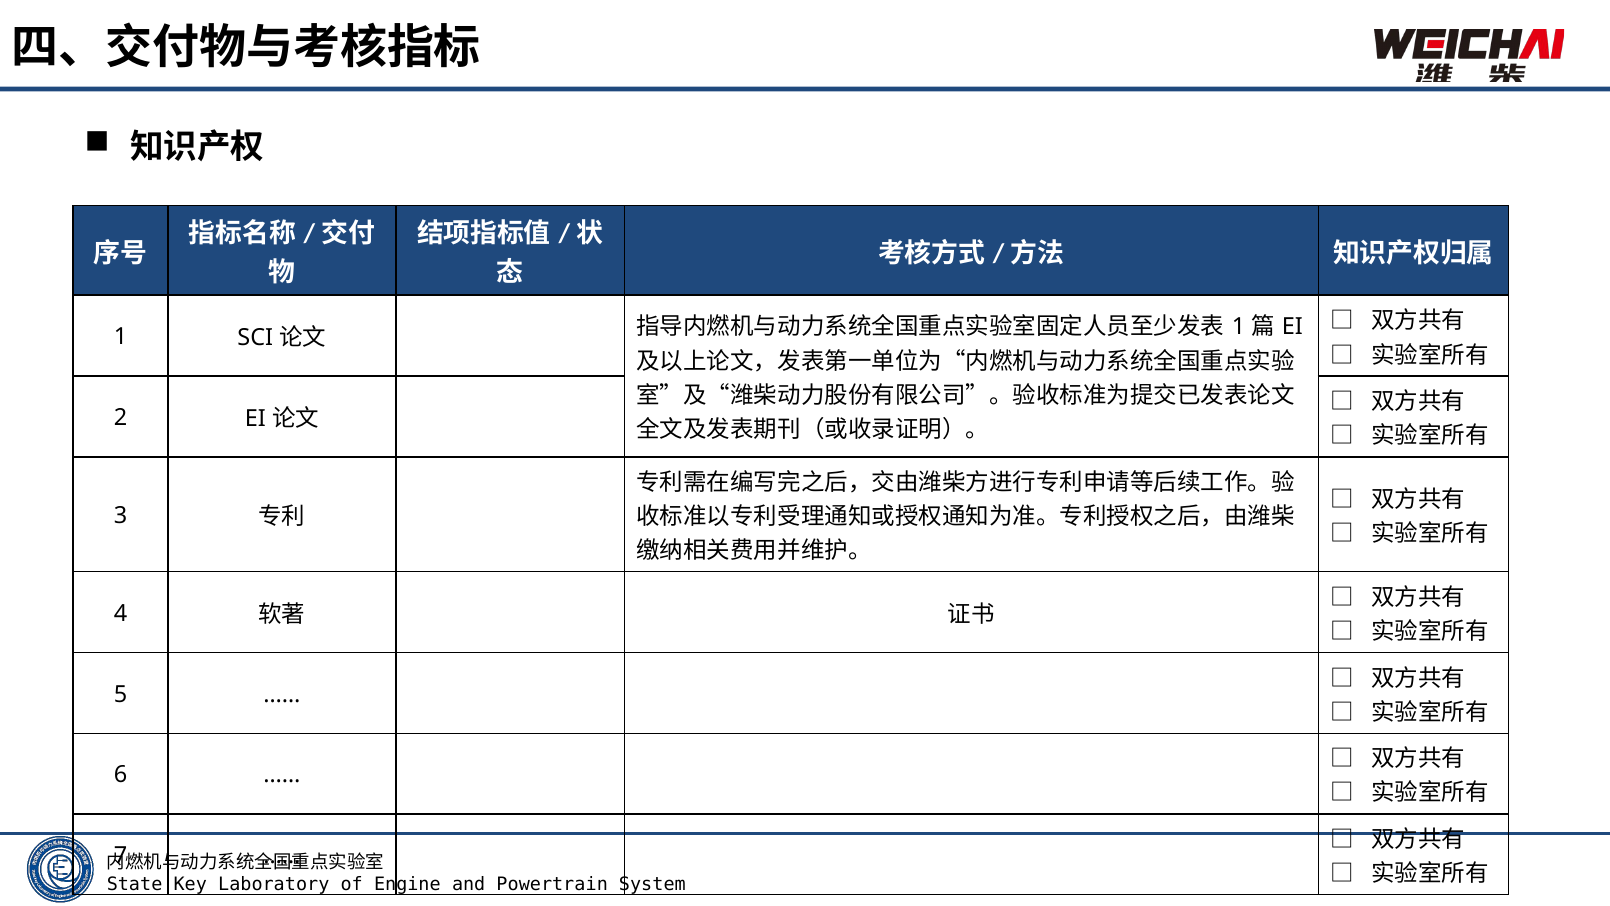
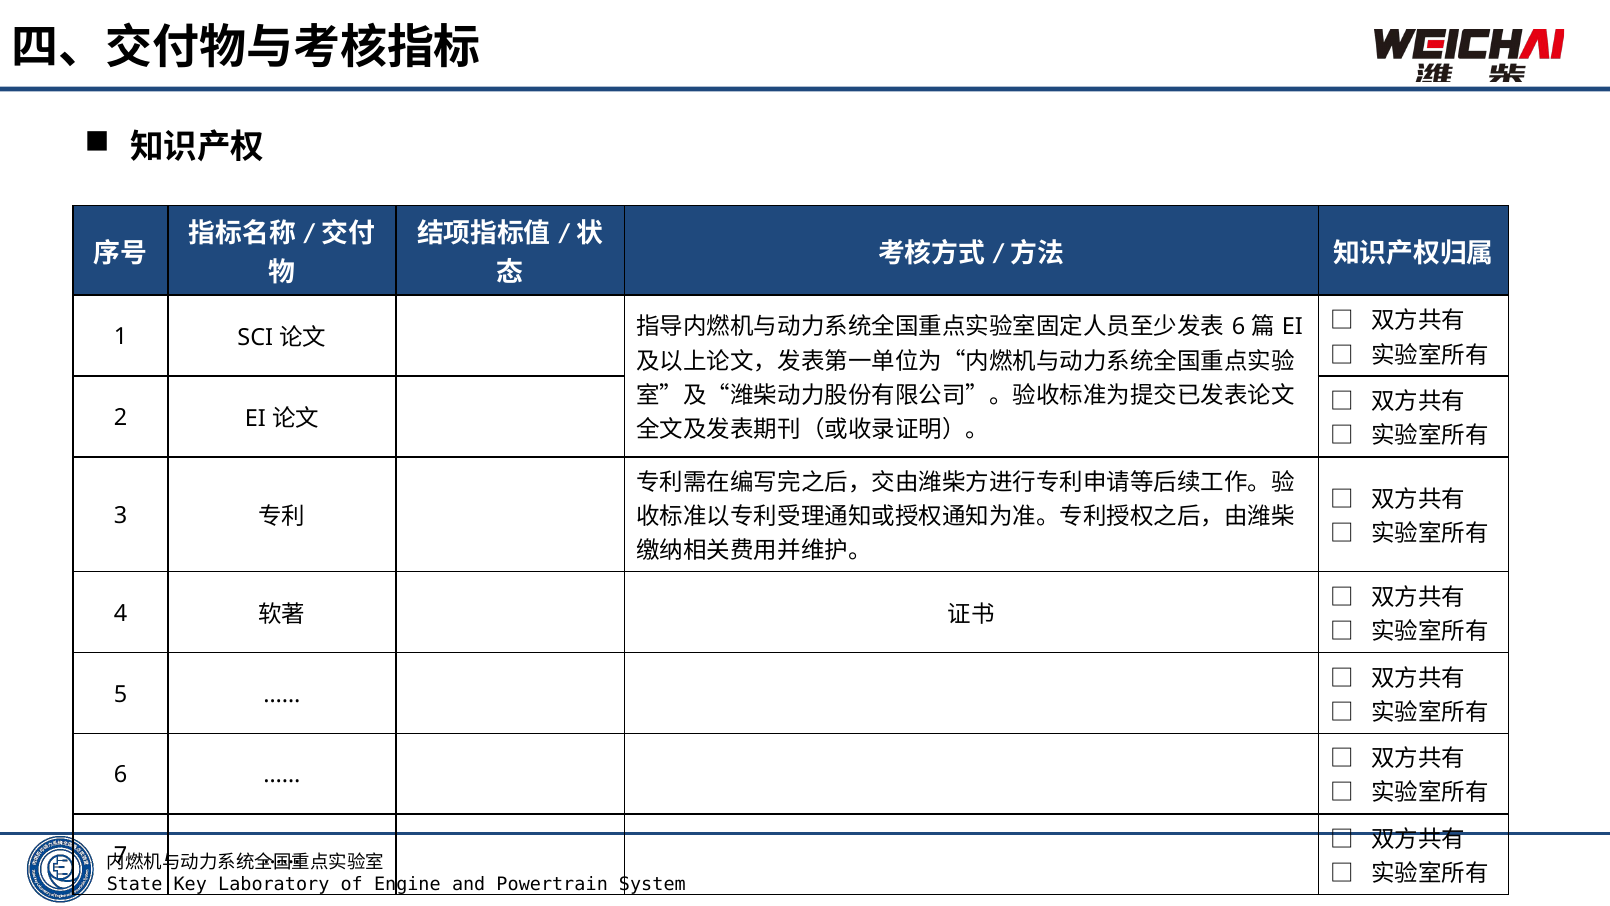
1: 1 -> 6 (1239, 327)
